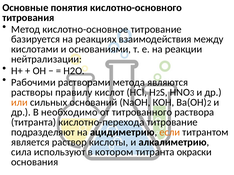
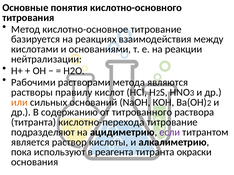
необходимо: необходимо -> содержанию (69, 113)
если colour: orange -> purple (170, 133)
сила: сила -> пока (21, 153)
котором: котором -> реагента (114, 153)
